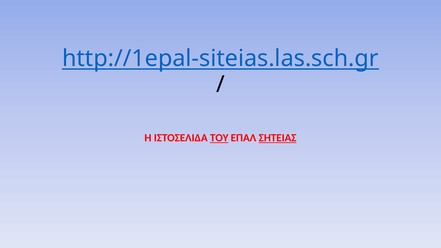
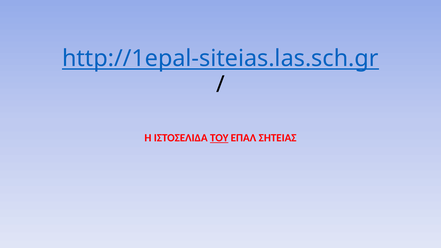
ΣΗΤΕΙΑΣ underline: present -> none (278, 138)
